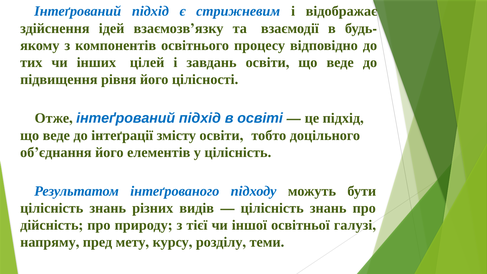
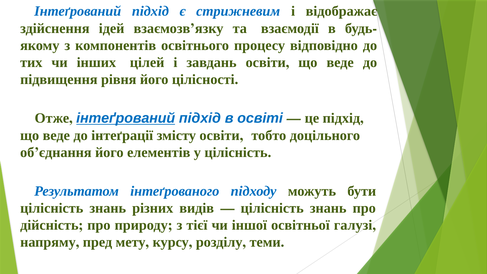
інтеґрований underline: none -> present (126, 118)
